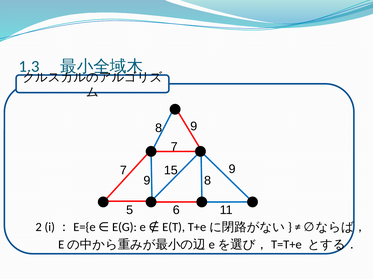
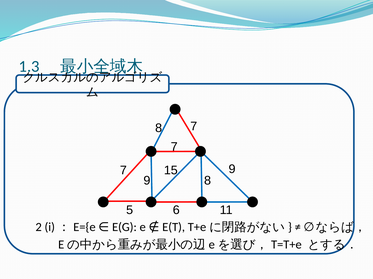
9: 9 -> 7 (194, 127)
